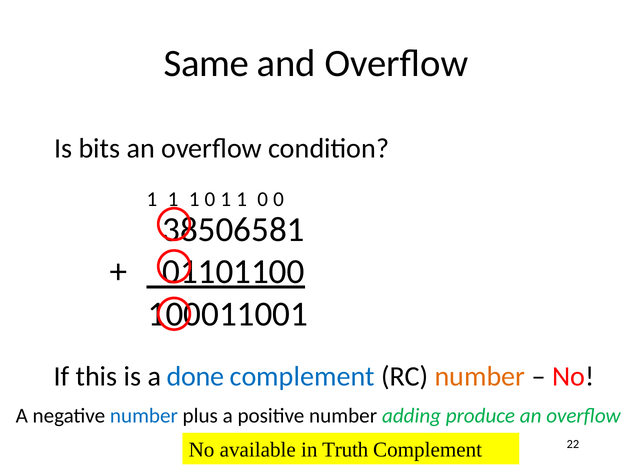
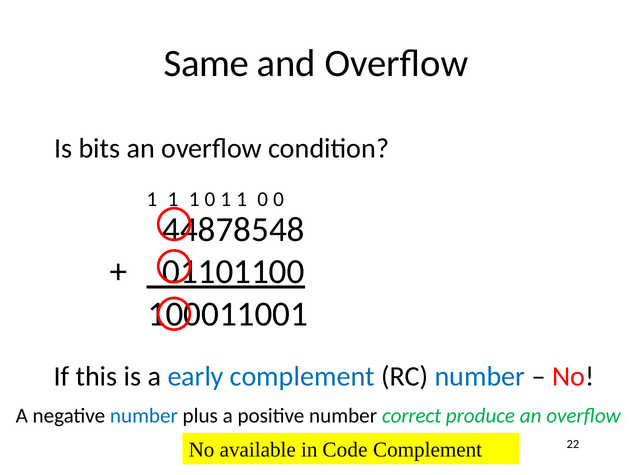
38506581: 38506581 -> 44878548 (233, 230)
done: done -> early (196, 376)
number colour: orange -> blue (480, 376)
adding: adding -> correct (412, 416)
Truth: Truth -> Code (345, 450)
